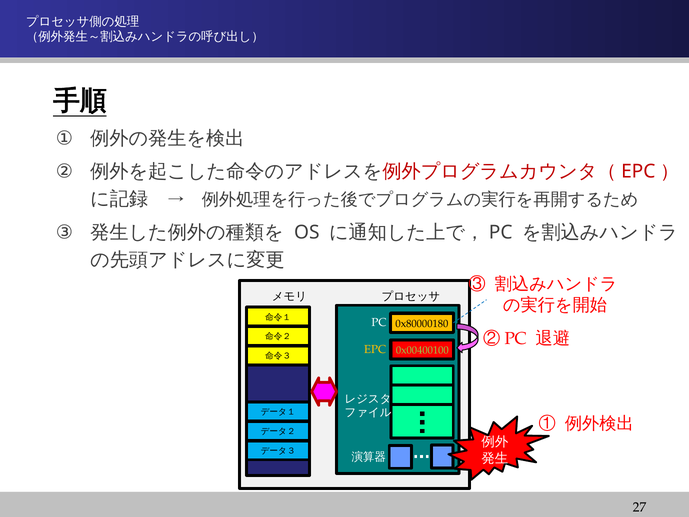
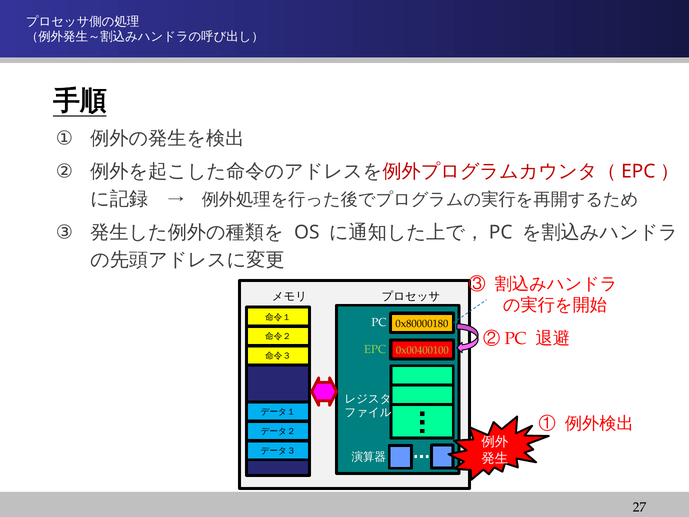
EPC colour: yellow -> light green (375, 349)
